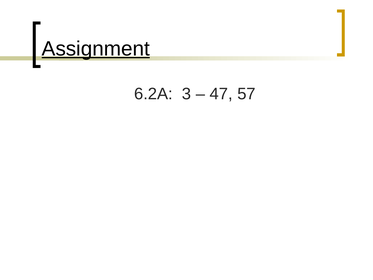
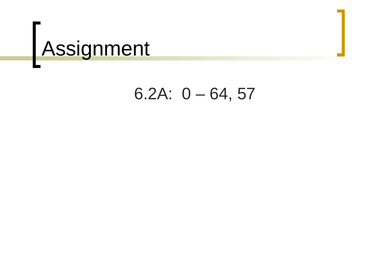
Assignment underline: present -> none (96, 49)
3: 3 -> 0 (187, 94)
47: 47 -> 64 (221, 94)
